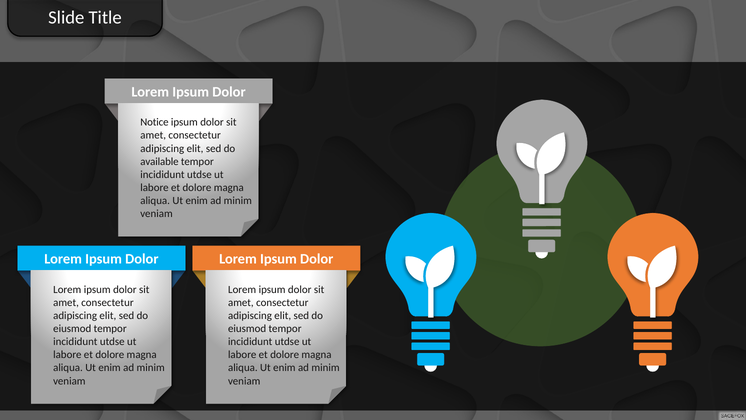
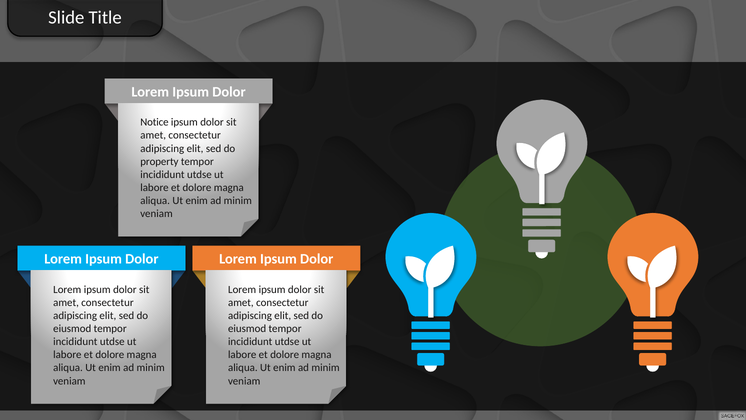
available: available -> property (159, 161)
